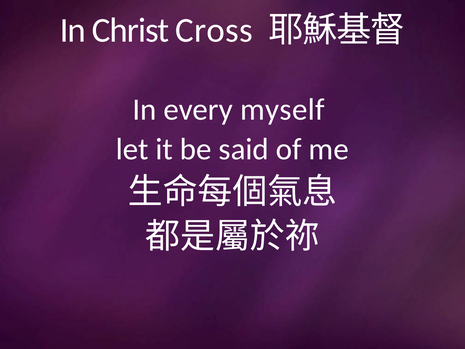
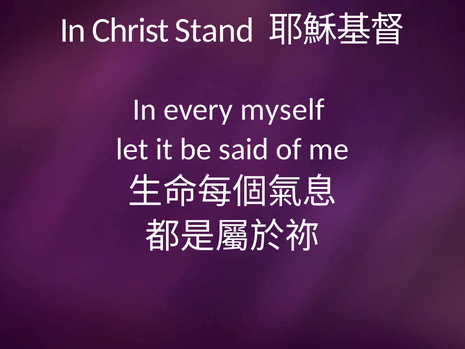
Cross: Cross -> Stand (214, 30)
